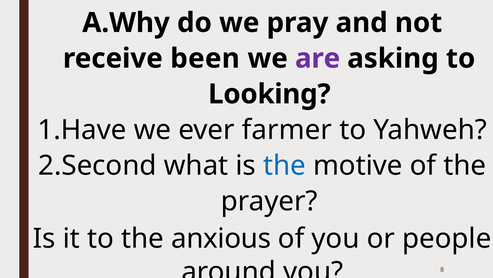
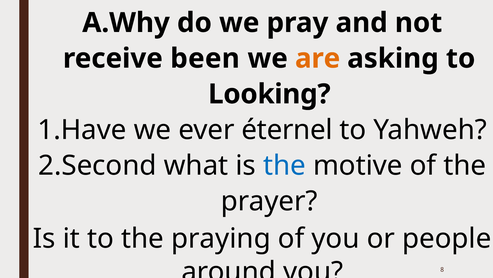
are colour: purple -> orange (318, 58)
farmer: farmer -> éternel (287, 130)
anxious: anxious -> praying (221, 238)
